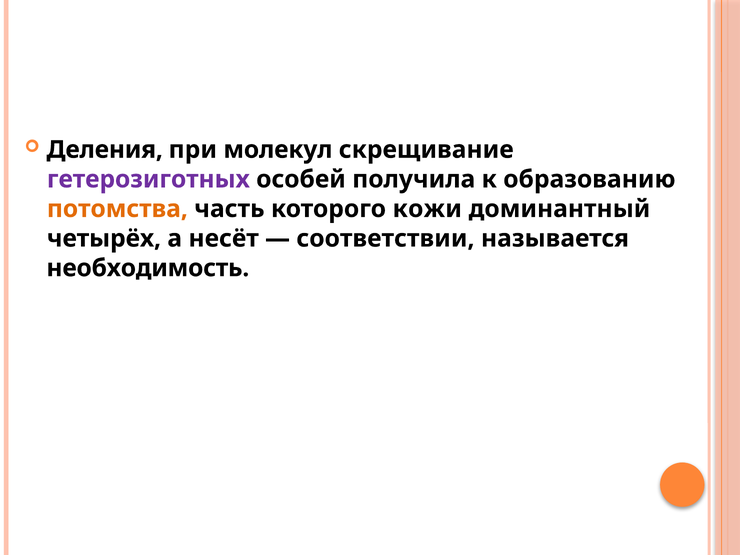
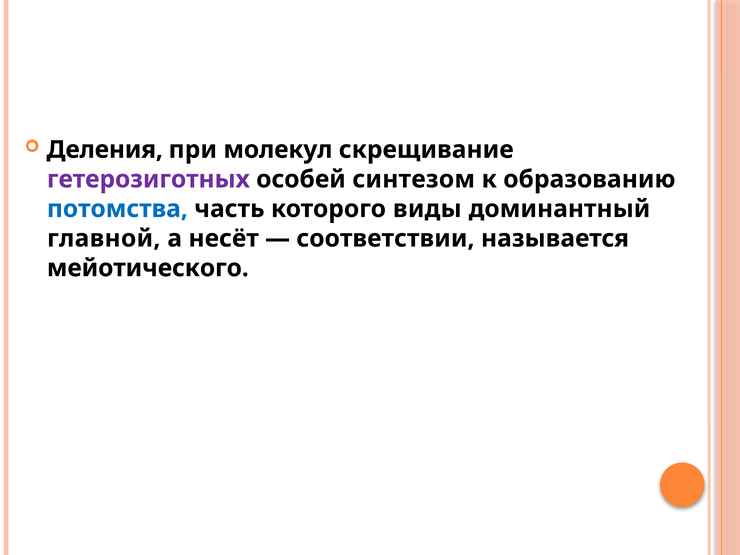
получила: получила -> синтезом (414, 179)
потомства colour: orange -> blue (117, 209)
кожи: кожи -> виды (427, 209)
четырёх: четырёх -> главной (104, 238)
необходимость: необходимость -> мейотического (148, 268)
